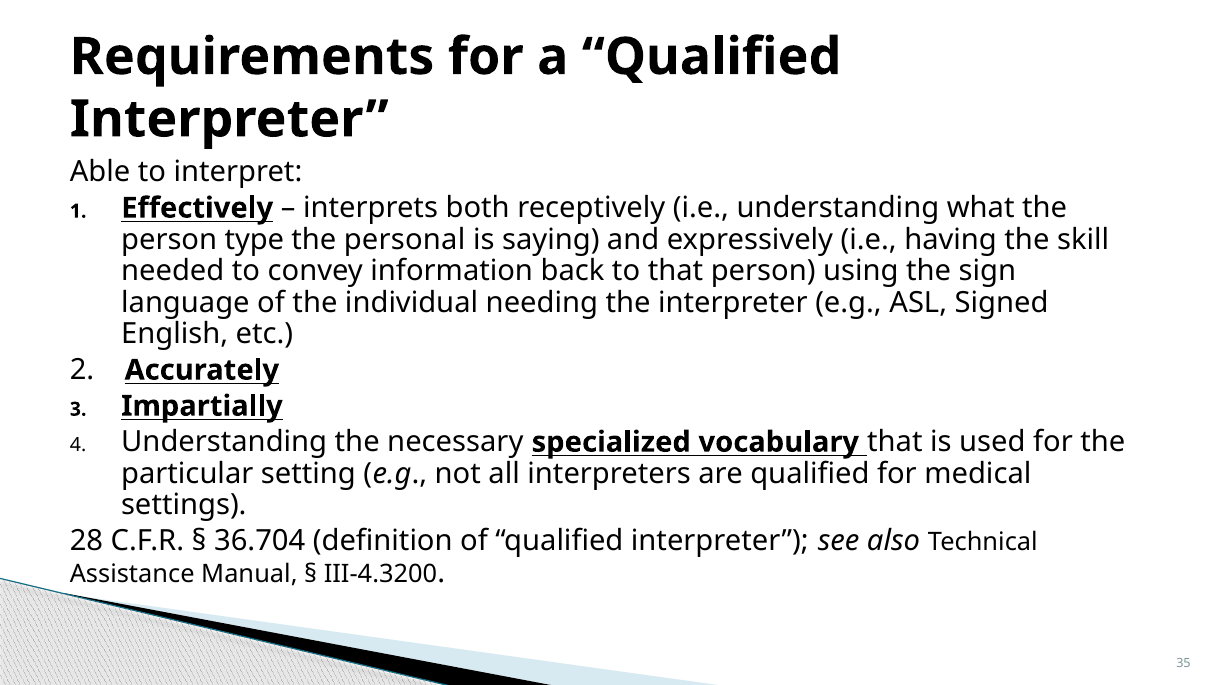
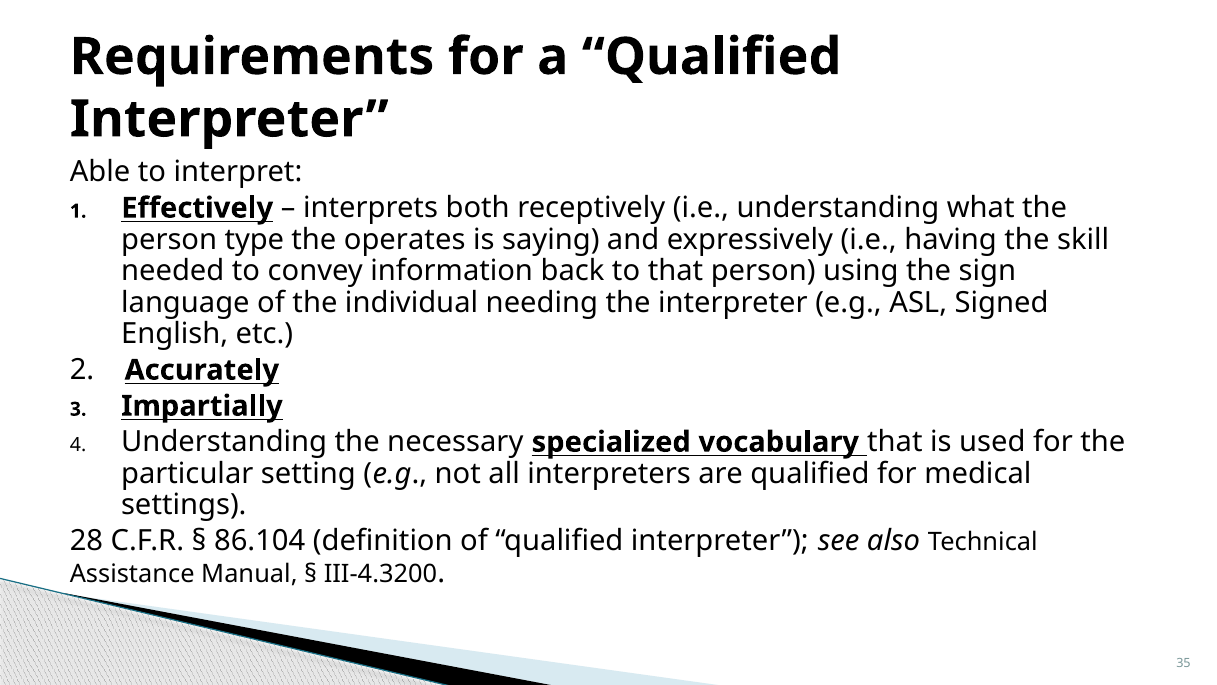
personal: personal -> operates (405, 239)
36.704: 36.704 -> 86.104 (260, 541)
